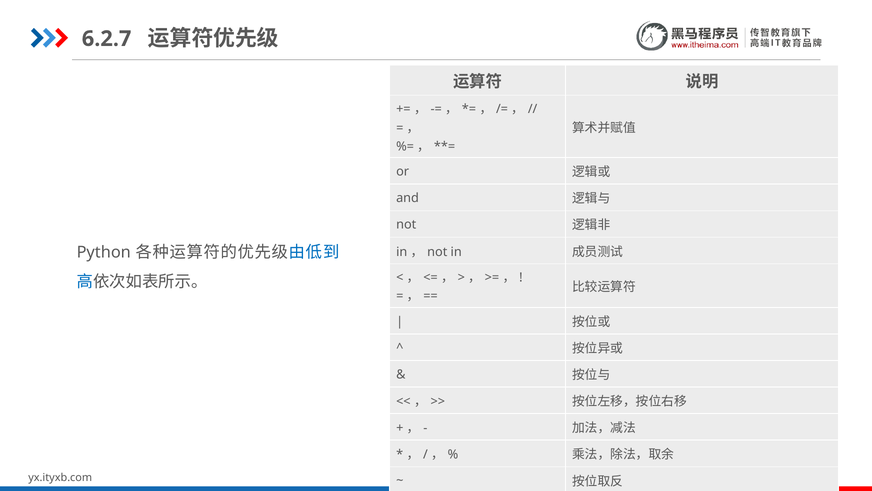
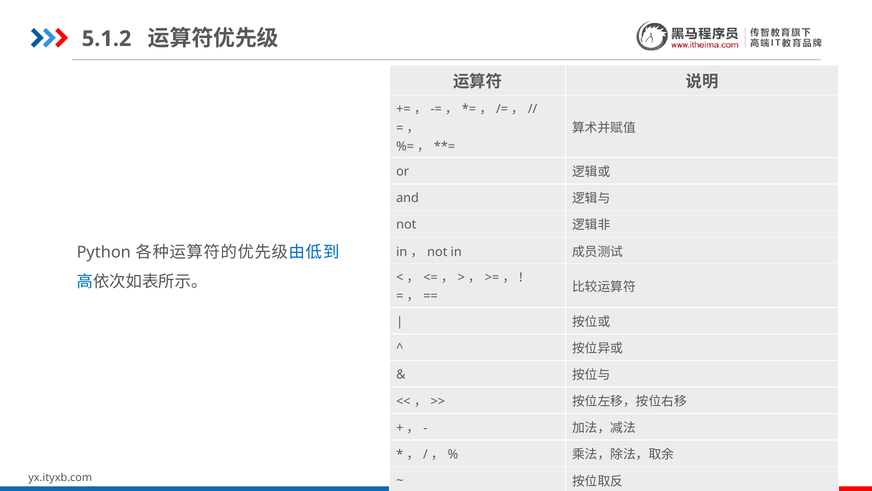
6.2.7: 6.2.7 -> 5.1.2 (107, 39)
